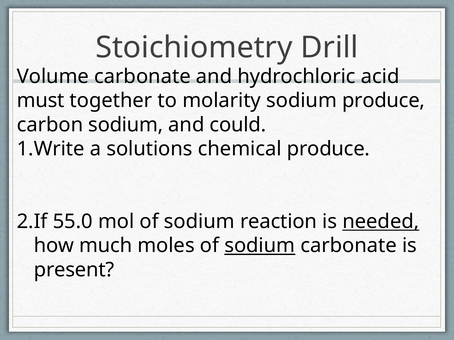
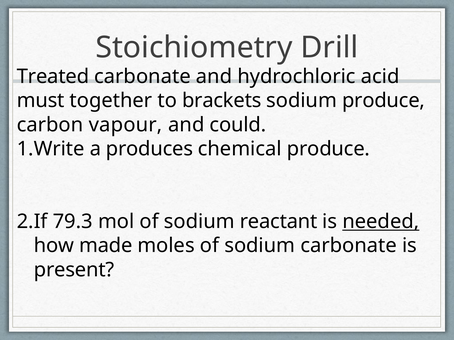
Volume: Volume -> Treated (53, 77)
molarity: molarity -> brackets (222, 101)
carbon sodium: sodium -> vapour (126, 125)
solutions: solutions -> produces (150, 149)
55.0: 55.0 -> 79.3 (73, 222)
reaction: reaction -> reactant (279, 222)
much: much -> made (106, 246)
sodium underline: present -> none (260, 246)
